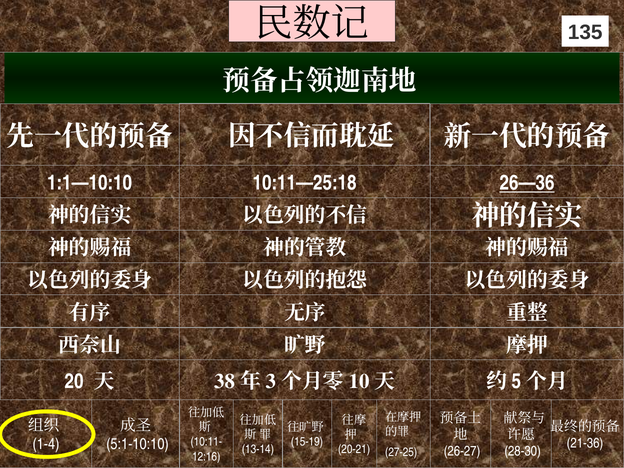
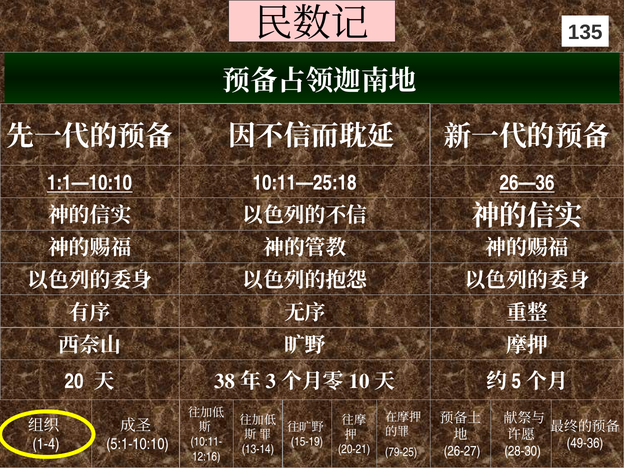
1:1—10:10 underline: none -> present (90, 183)
21-36: 21-36 -> 49-36 (585, 443)
27-25: 27-25 -> 79-25 (401, 452)
